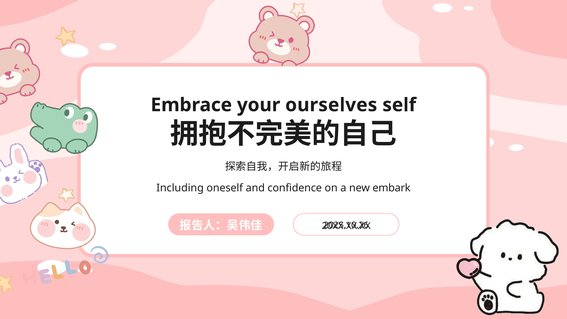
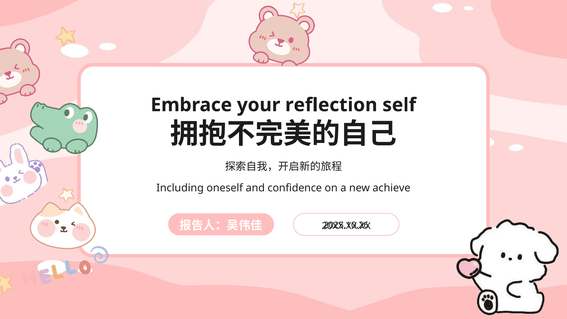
ourselves: ourselves -> reflection (331, 105)
embark: embark -> achieve (392, 188)
